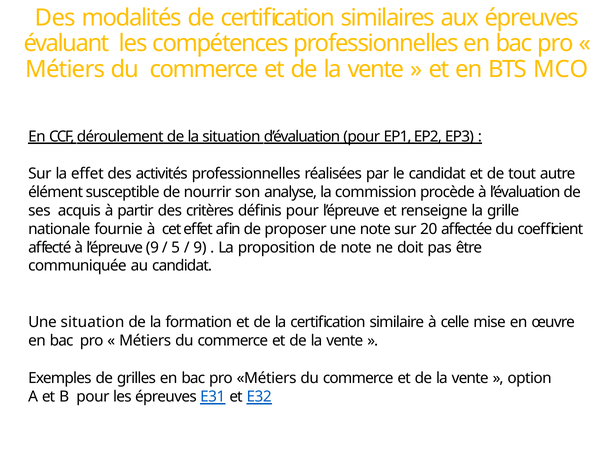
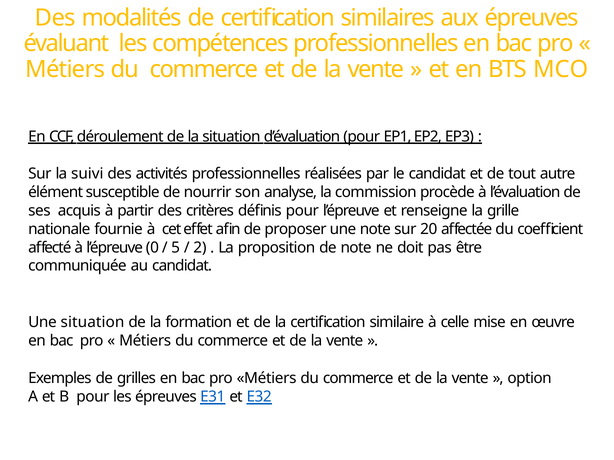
la effet: effet -> suivi (87, 174)
l’épreuve 9: 9 -> 0 (152, 248)
9: 9 -> 2 (200, 248)
